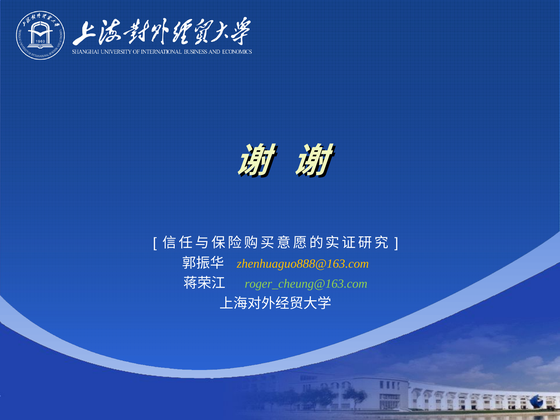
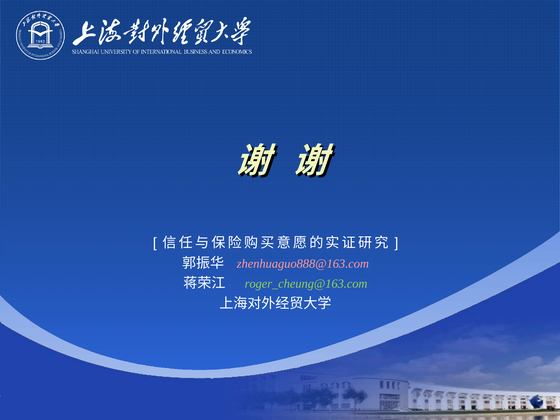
zhenhuaguo888@163.com colour: yellow -> pink (303, 264)
